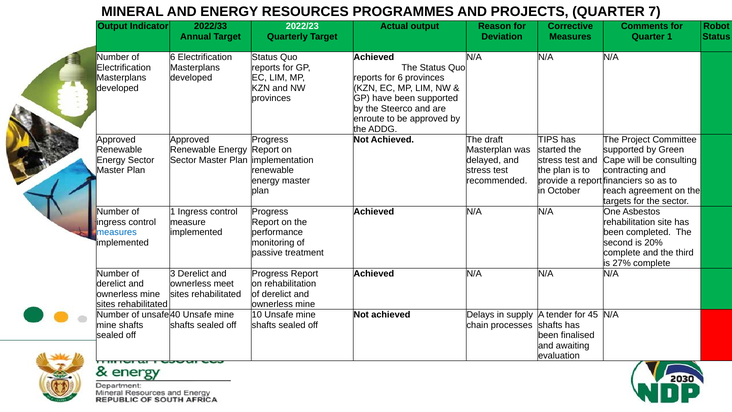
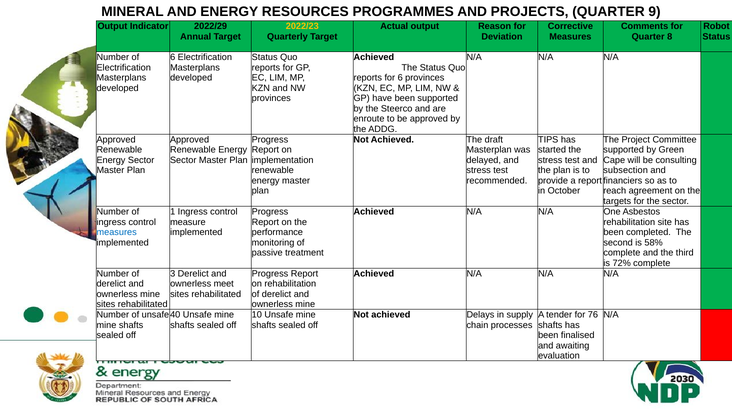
7: 7 -> 9 (655, 12)
2022/33: 2022/33 -> 2022/29 (211, 26)
2022/23 colour: white -> yellow (302, 26)
Quarter 1: 1 -> 8 (670, 36)
contracting: contracting -> subsection (626, 170)
20%: 20% -> 58% (654, 242)
27%: 27% -> 72% (622, 263)
45: 45 -> 76 (593, 315)
